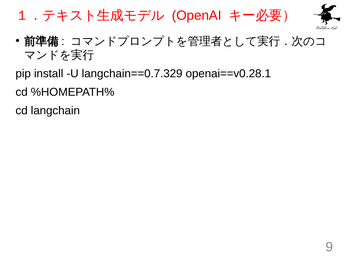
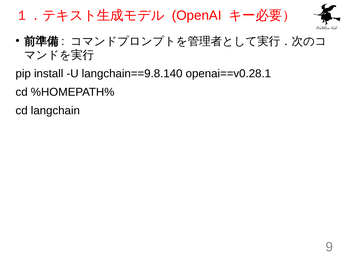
langchain==0.7.329: langchain==0.7.329 -> langchain==9.8.140 (132, 74)
